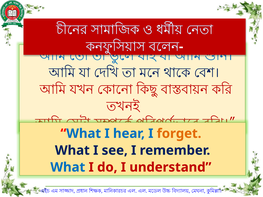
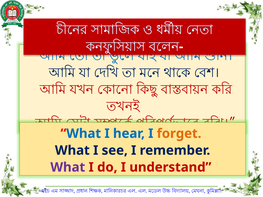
What colour: blue -> purple (68, 167)
